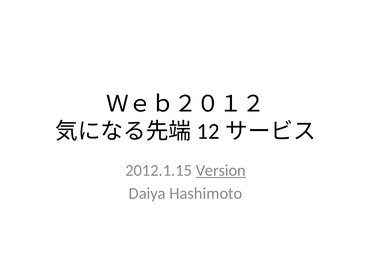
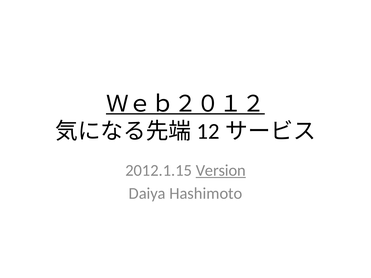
Ｗｅｂ２０１２ underline: none -> present (185, 104)
